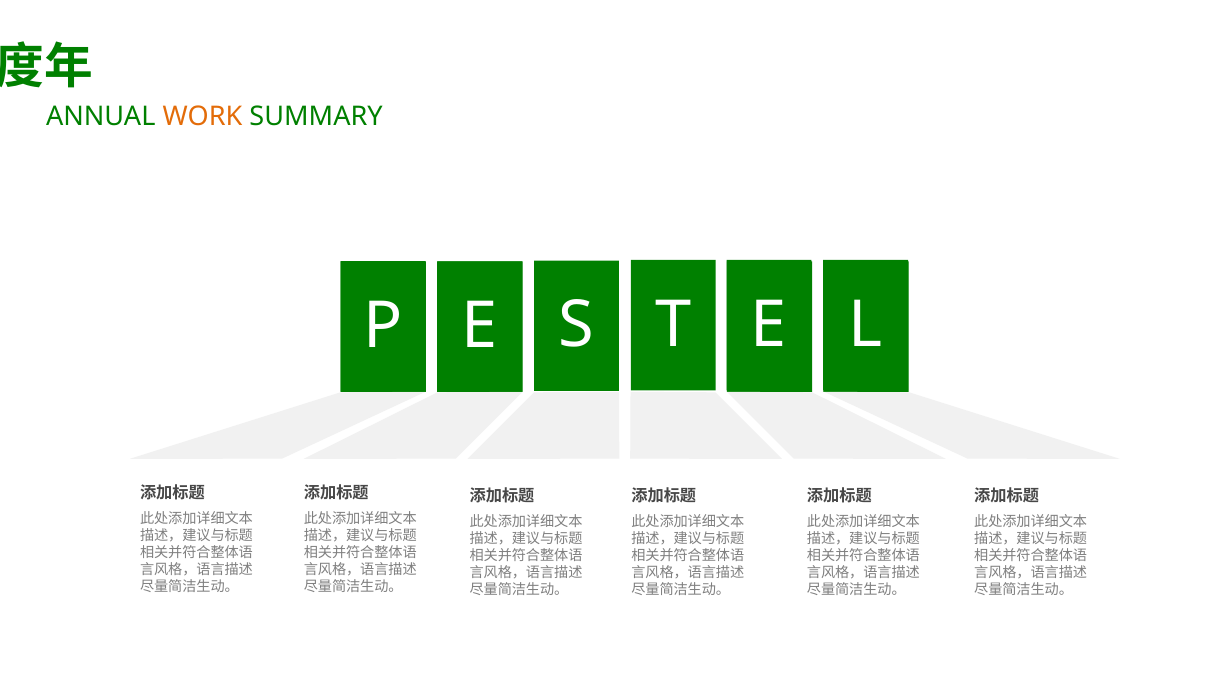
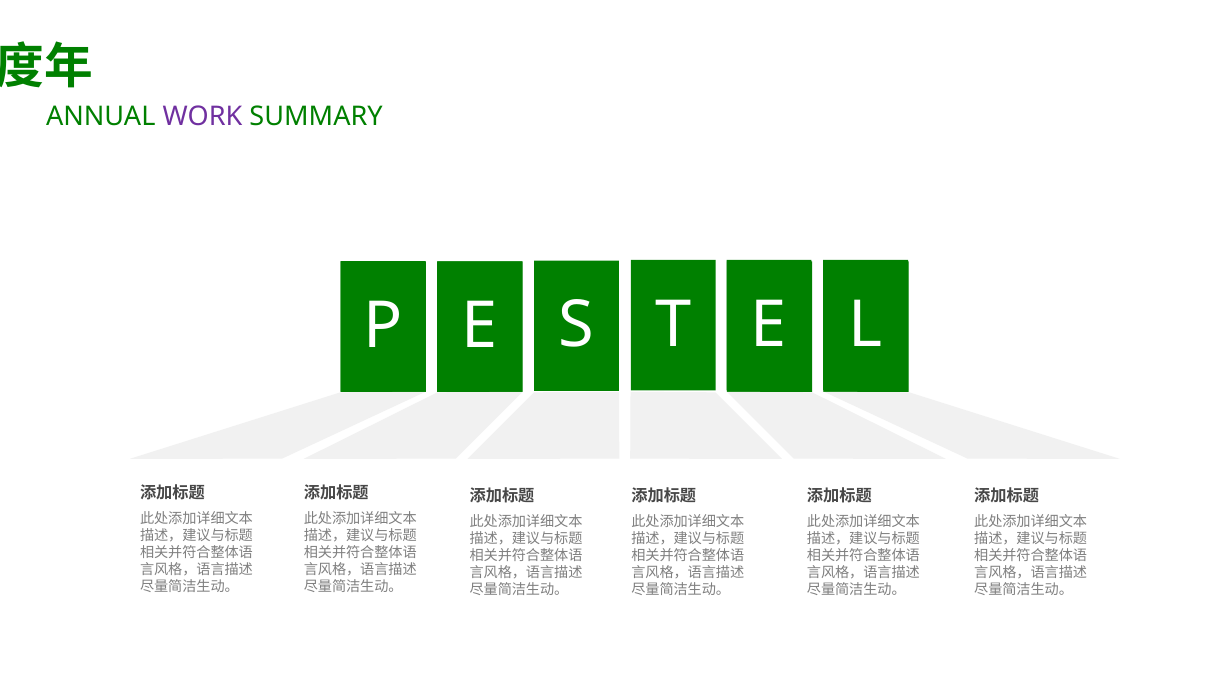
WORK colour: orange -> purple (202, 117)
